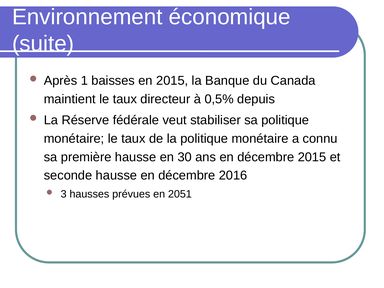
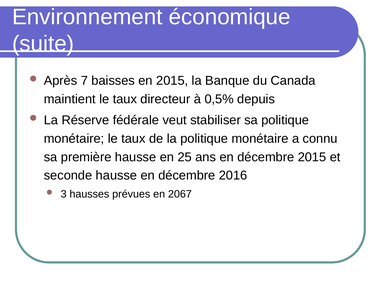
1: 1 -> 7 (84, 81)
30: 30 -> 25 (185, 157)
2051: 2051 -> 2067 (180, 194)
